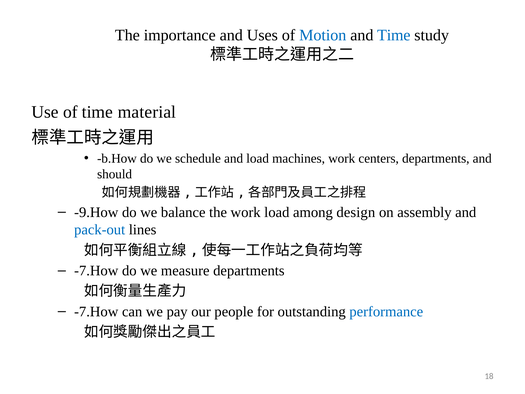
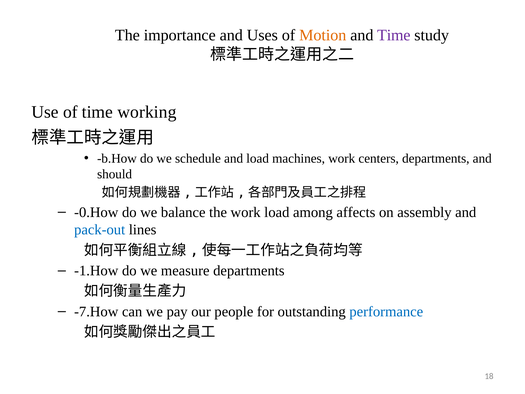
Motion colour: blue -> orange (323, 35)
Time colour: blue -> purple (394, 35)
material: material -> working (147, 112)
-9.How: -9.How -> -0.How (96, 212)
design: design -> affects (356, 212)
-7.How: -7.How -> -1.How (96, 271)
